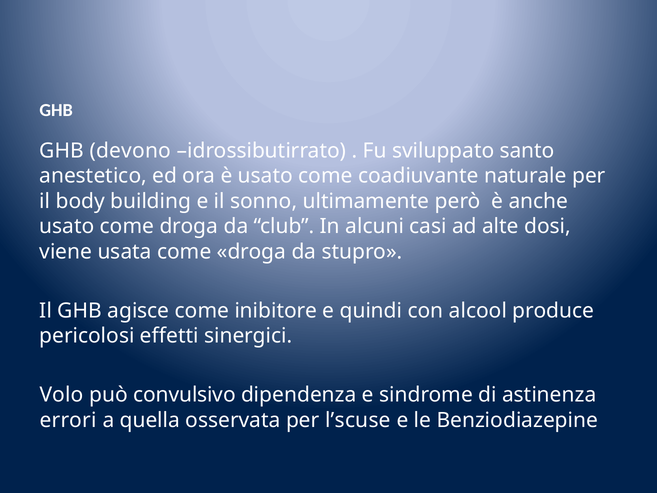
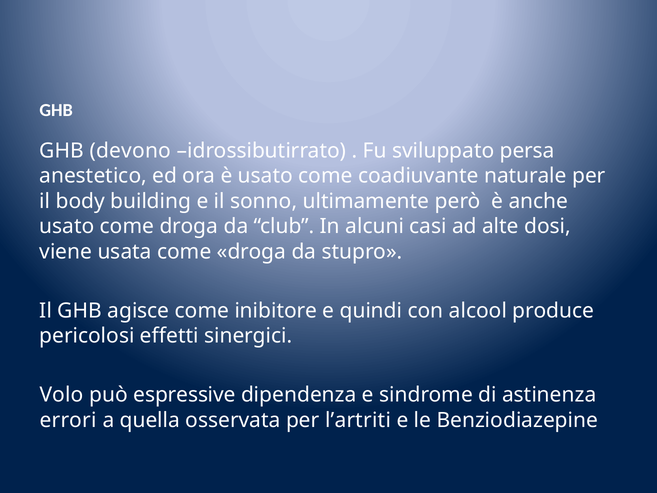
santo: santo -> persa (527, 151)
convulsivo: convulsivo -> espressive (185, 395)
l’scuse: l’scuse -> l’artriti (358, 420)
